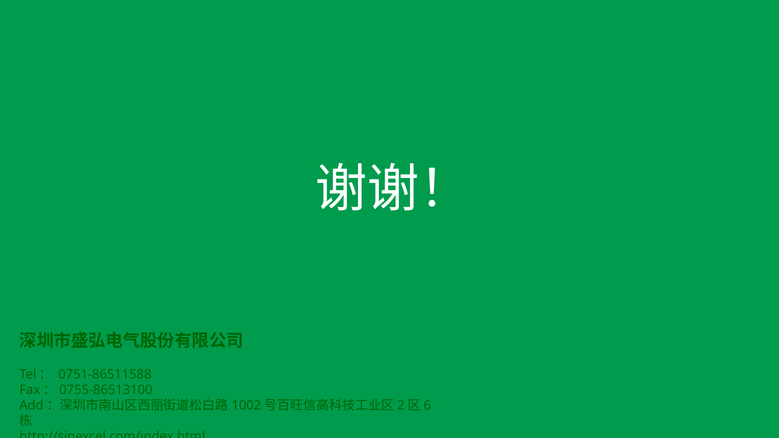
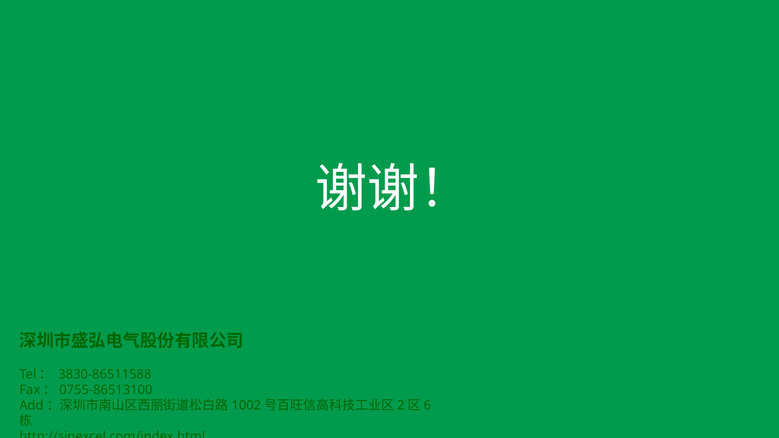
0751-86511588: 0751-86511588 -> 3830-86511588 (105, 375)
